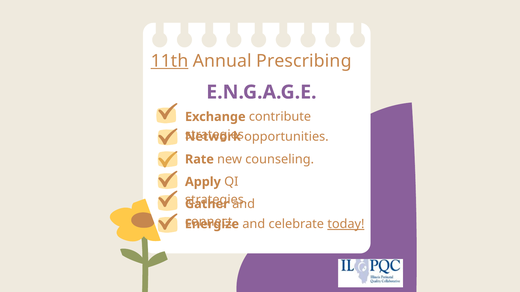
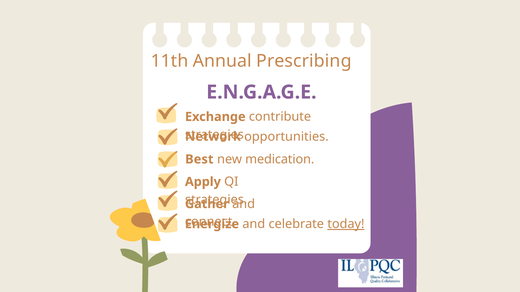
11th underline: present -> none (170, 61)
Rate: Rate -> Best (199, 160)
counseling: counseling -> medication (280, 160)
